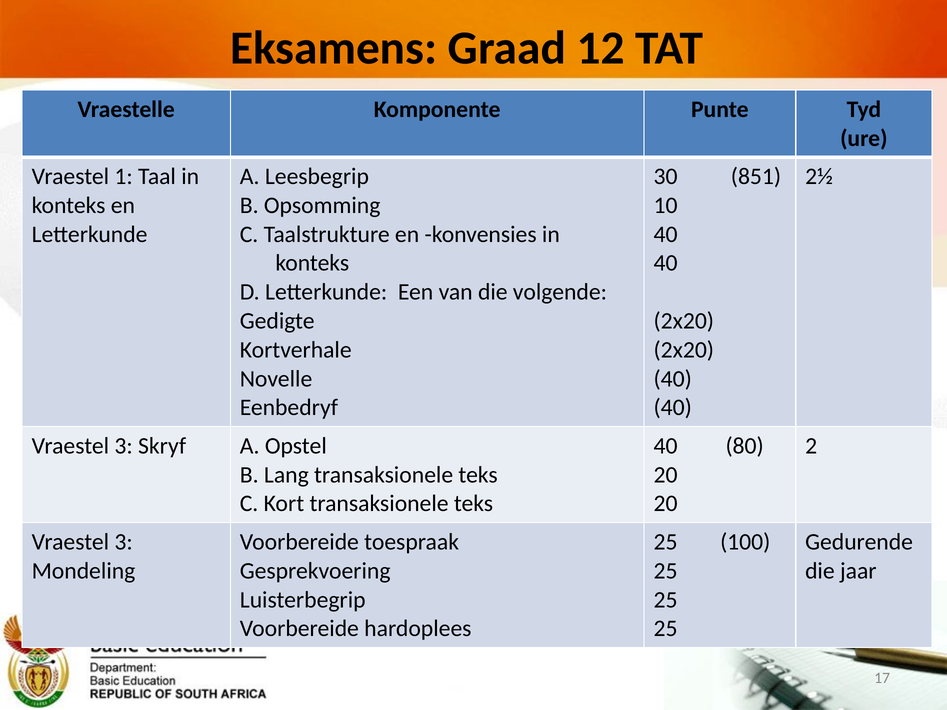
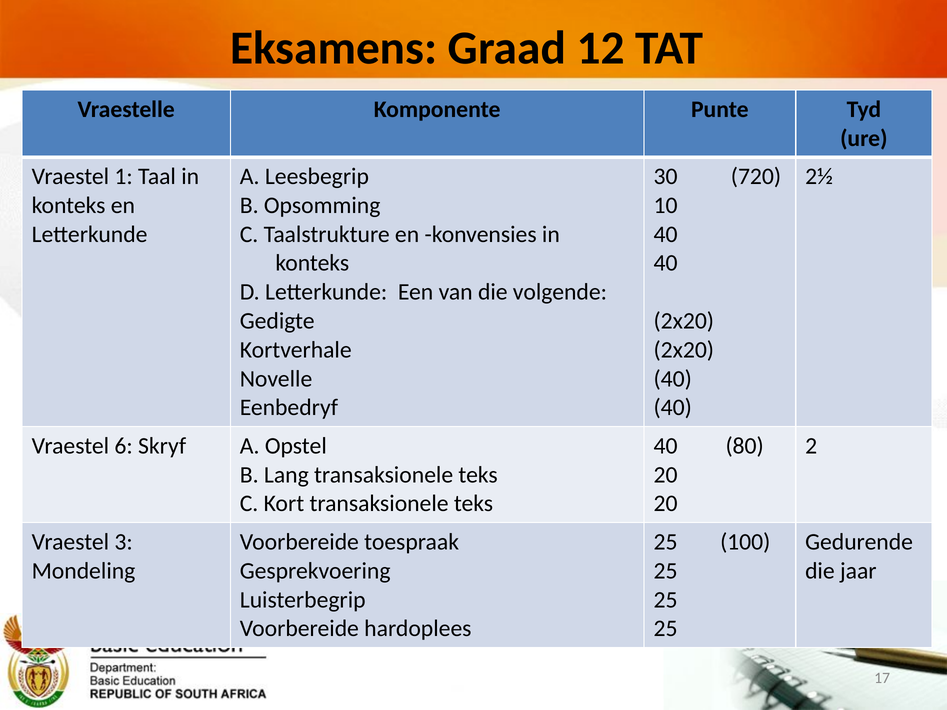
851: 851 -> 720 (756, 177)
3: 3 -> 6 (124, 446)
